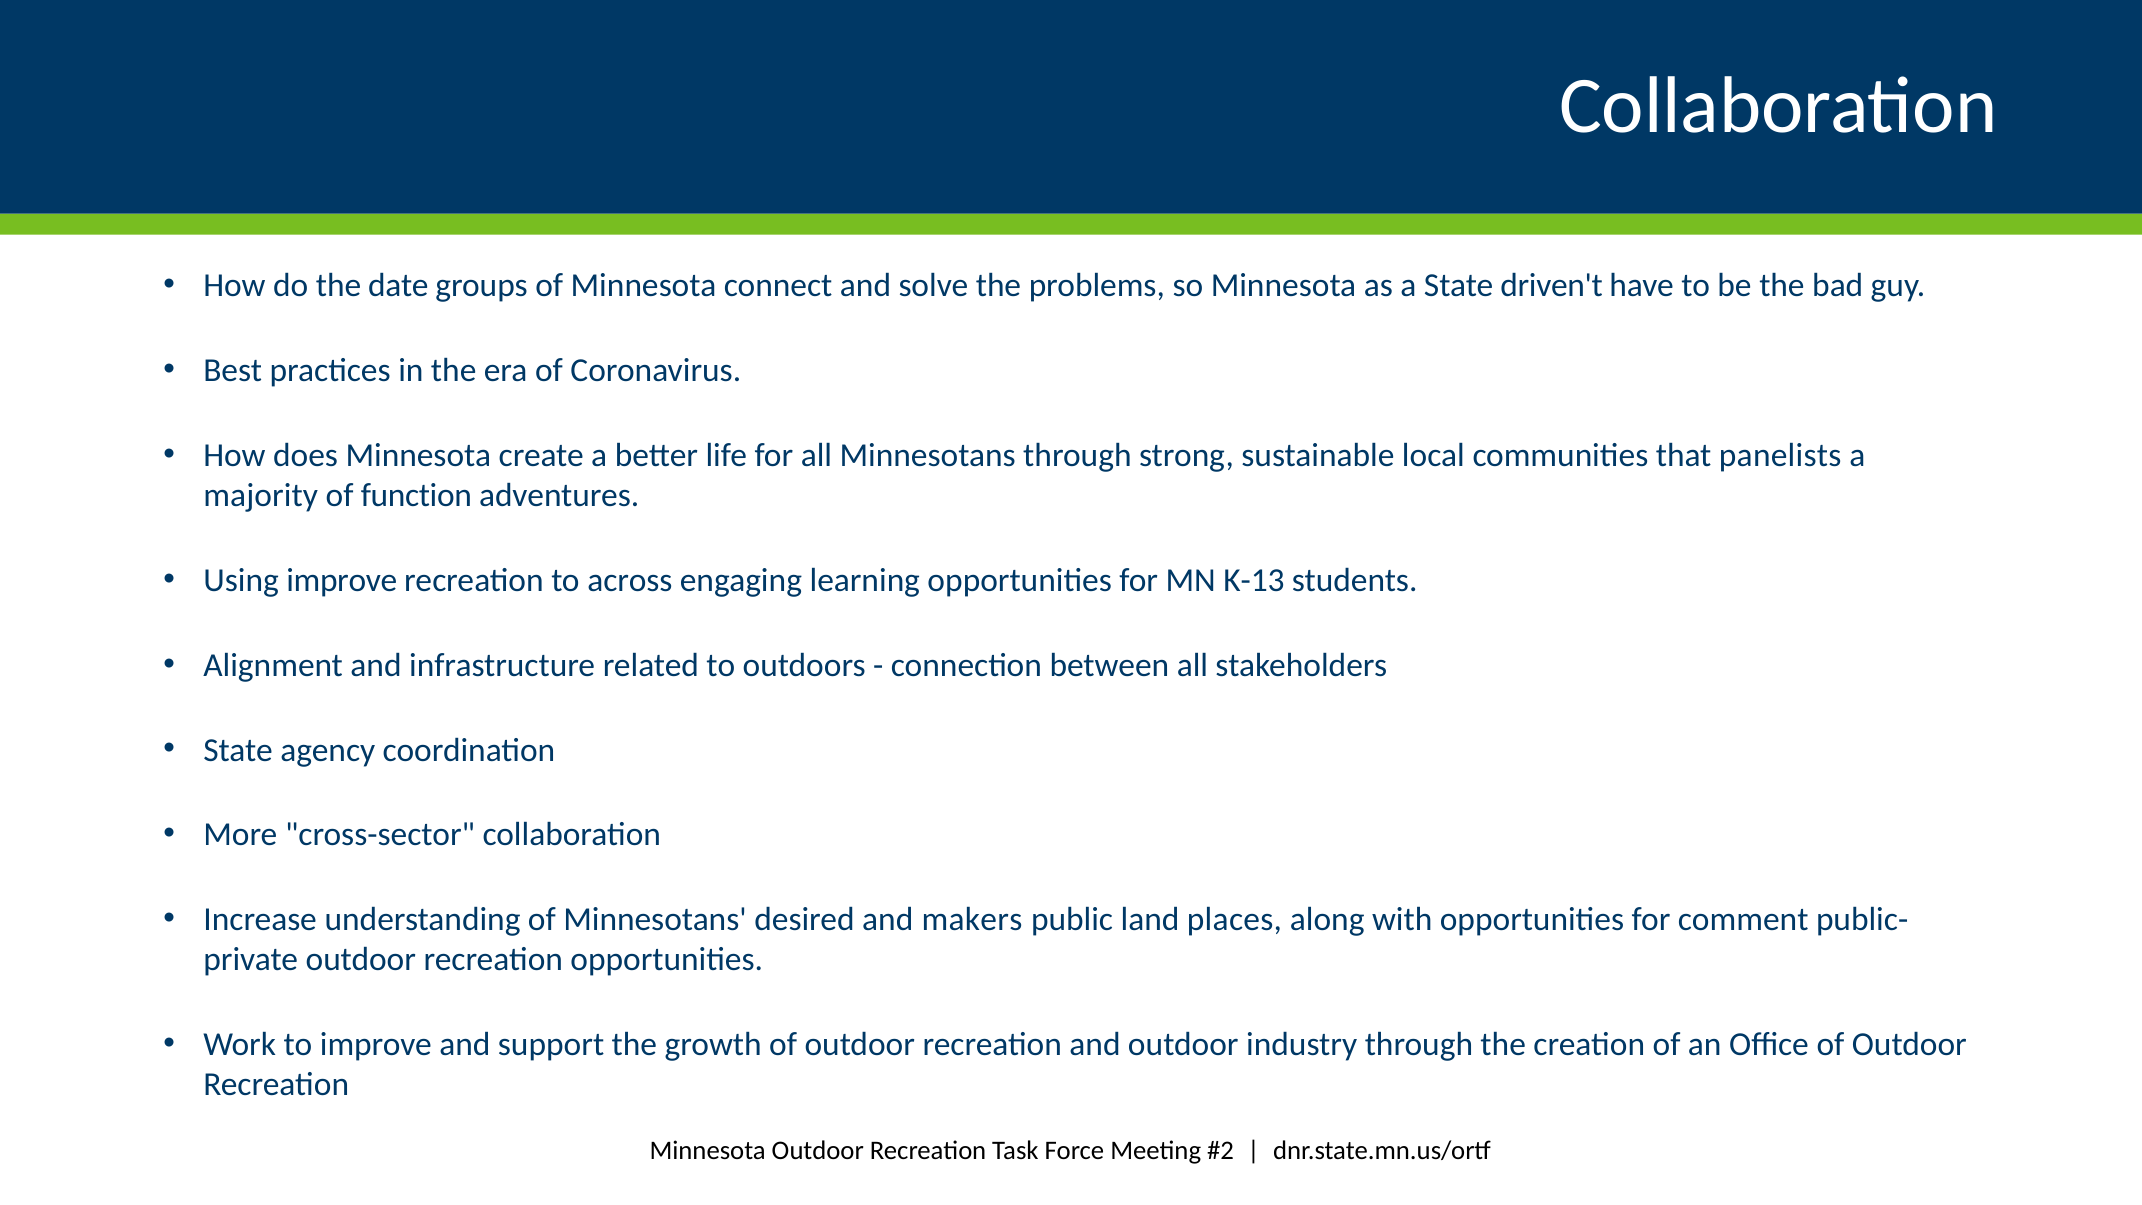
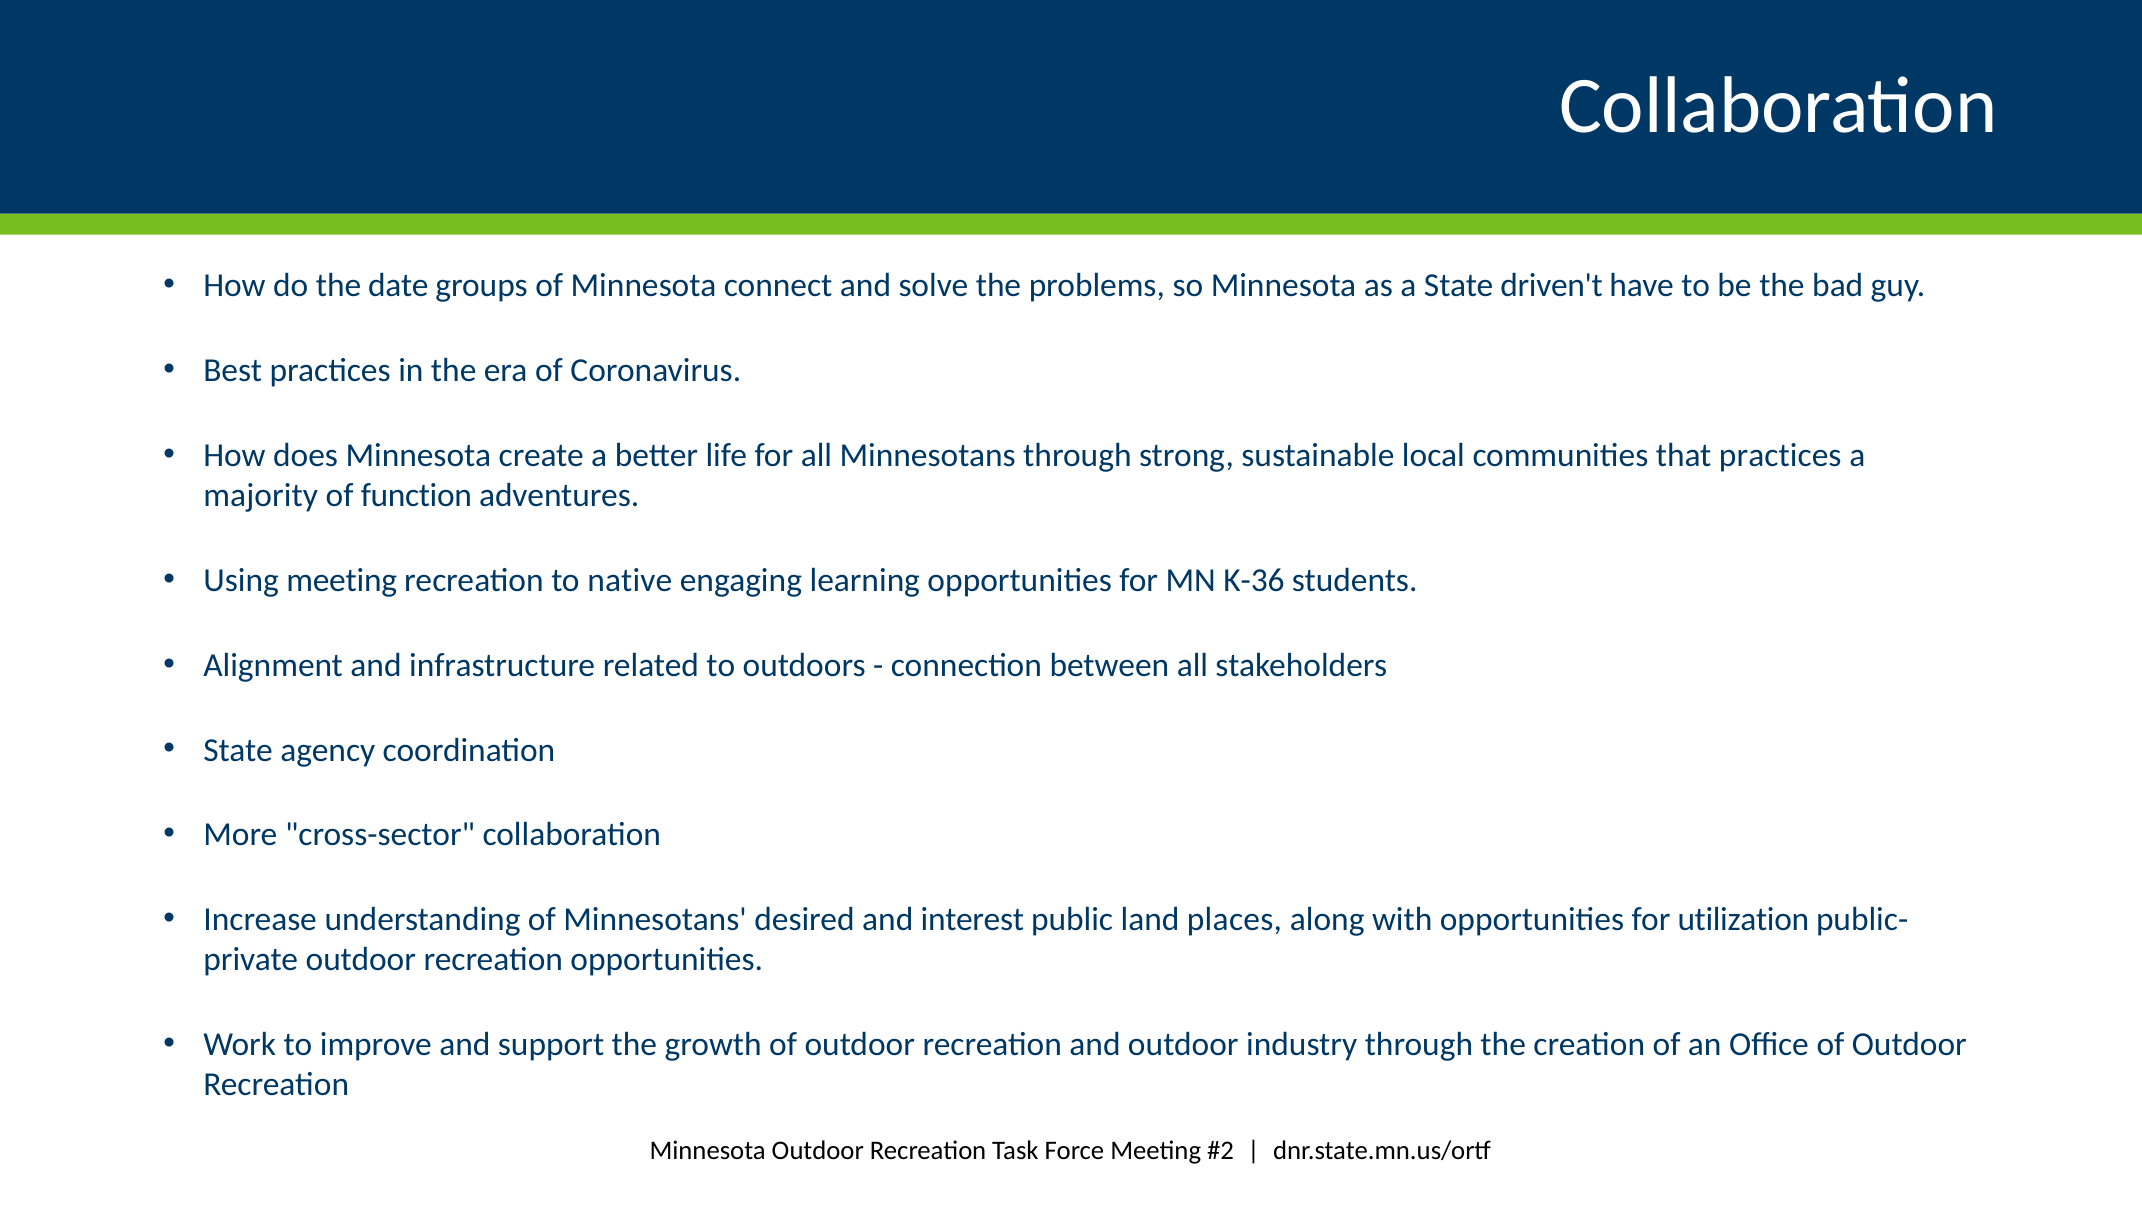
that panelists: panelists -> practices (1780, 455)
Using improve: improve -> meeting (342, 580)
across: across -> native (630, 580)
K-13: K-13 -> K-36 (1254, 580)
makers: makers -> interest (972, 920)
comment: comment -> utilization (1743, 920)
